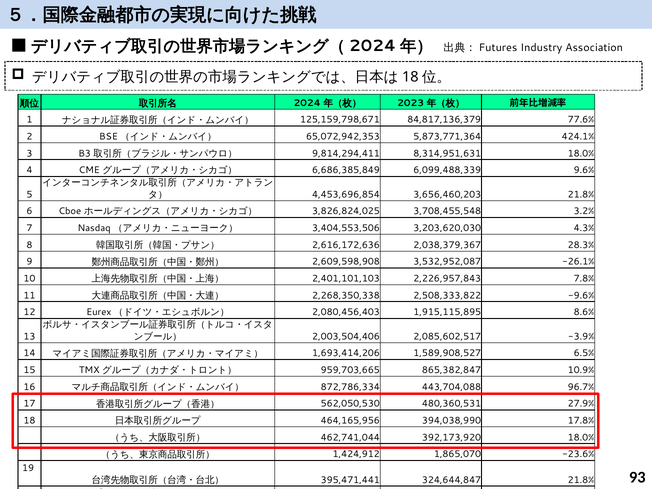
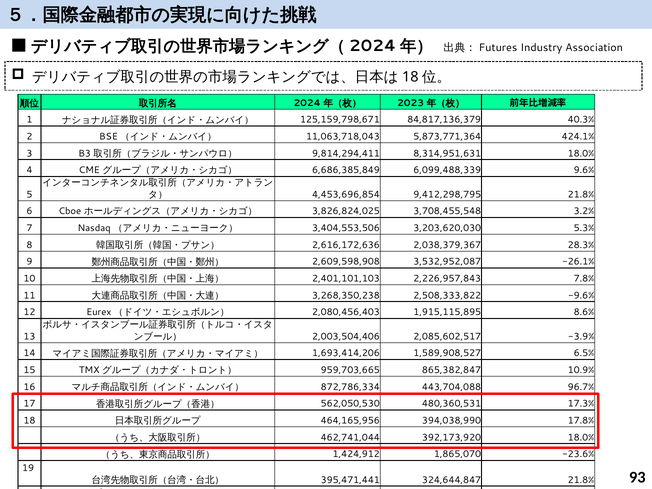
77.6%: 77.6% -> 40.3% (581, 120)
65,072,942,353: 65,072,942,353 -> 11,063,718,043 (343, 137)
3,656,460,203: 3,656,460,203 -> 9,412,298,795 (447, 195)
4.3%: 4.3% -> 5.3% (584, 228)
2,268,350,338: 2,268,350,338 -> 3,268,350,238 (346, 295)
27.9%: 27.9% -> 17.3% (581, 404)
